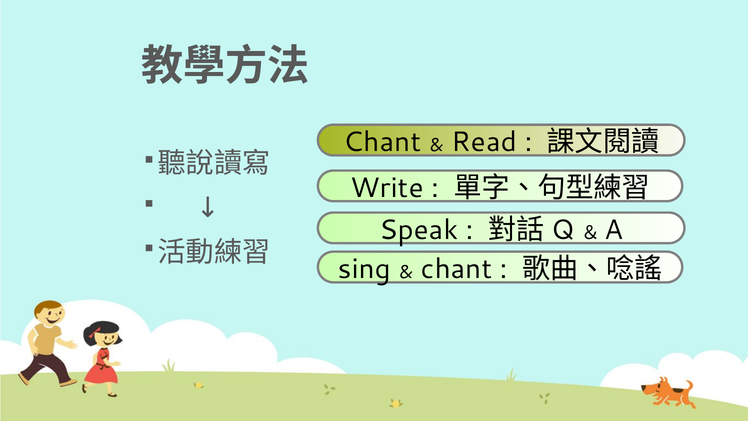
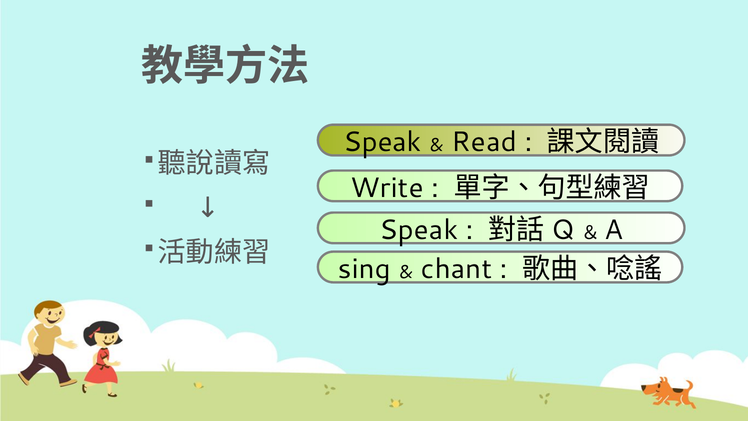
Chant: Chant -> Speak (382, 142)
